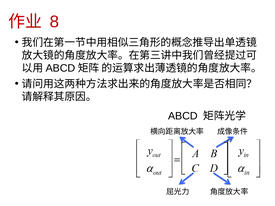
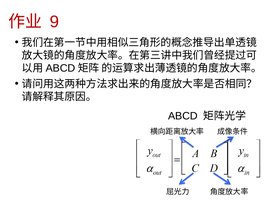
8: 8 -> 9 (54, 22)
